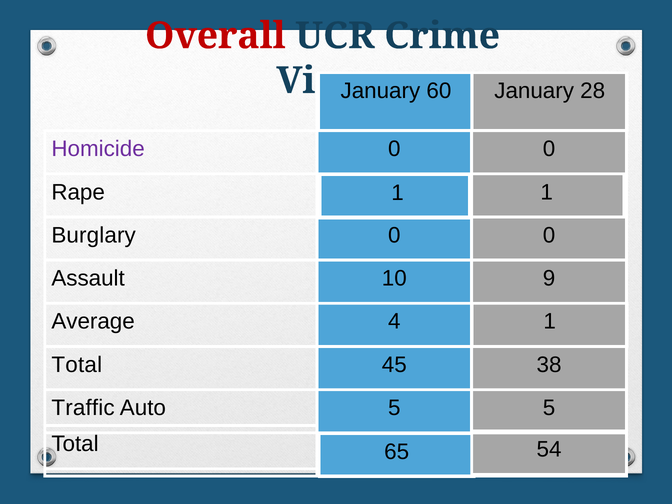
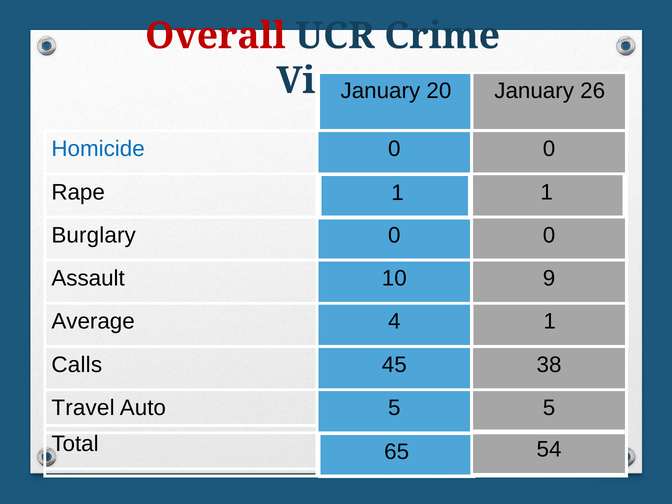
60: 60 -> 20 (439, 91)
28: 28 -> 26 (593, 91)
Homicide colour: purple -> blue (98, 149)
Total: Total -> Calls (77, 365)
Traffic: Traffic -> Travel (83, 408)
